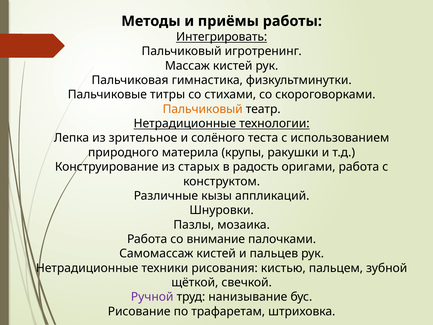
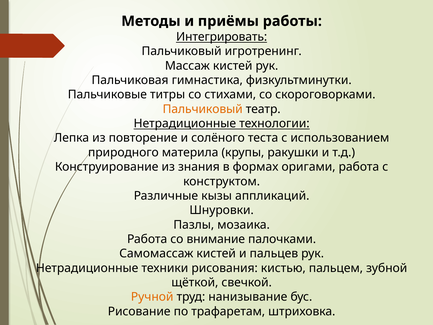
зрительное: зрительное -> повторение (143, 138)
старых: старых -> знания (199, 167)
радость: радость -> формах (256, 167)
Ручной colour: purple -> orange (152, 297)
